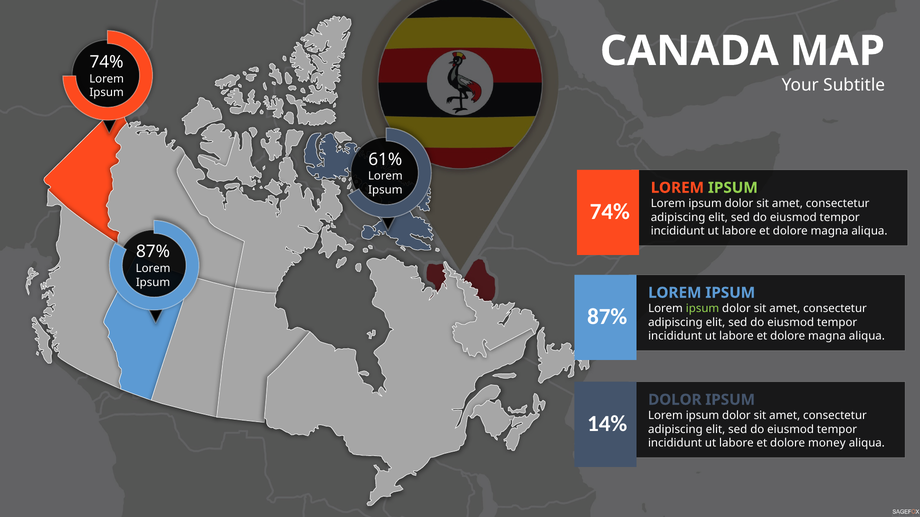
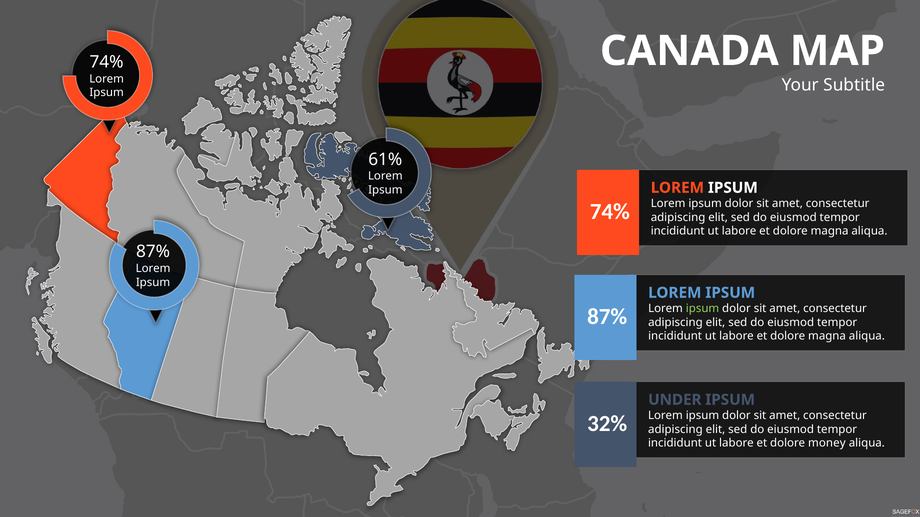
IPSUM colour: light green -> white (733, 188)
DOLOR: DOLOR -> UNDER (675, 400)
14%: 14% -> 32% (607, 424)
